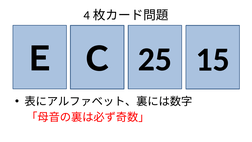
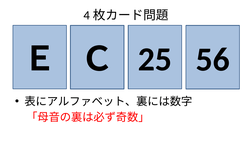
15: 15 -> 56 (213, 59)
